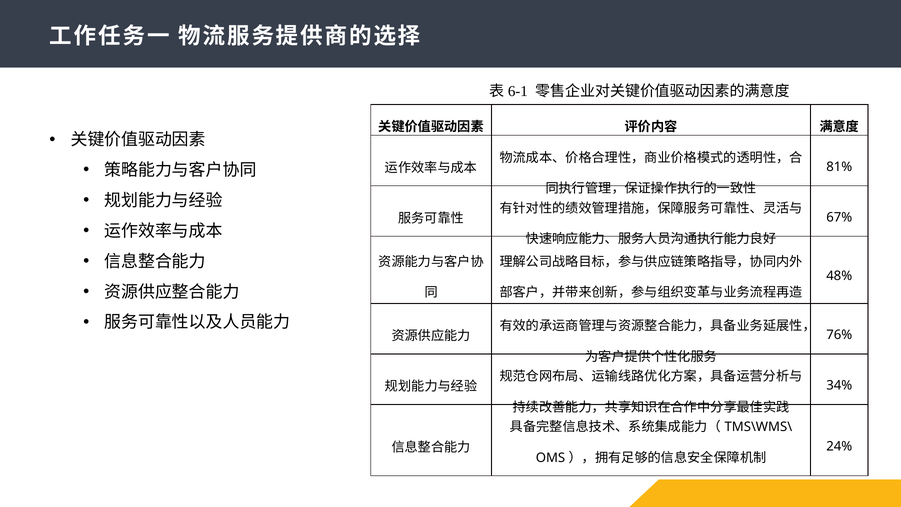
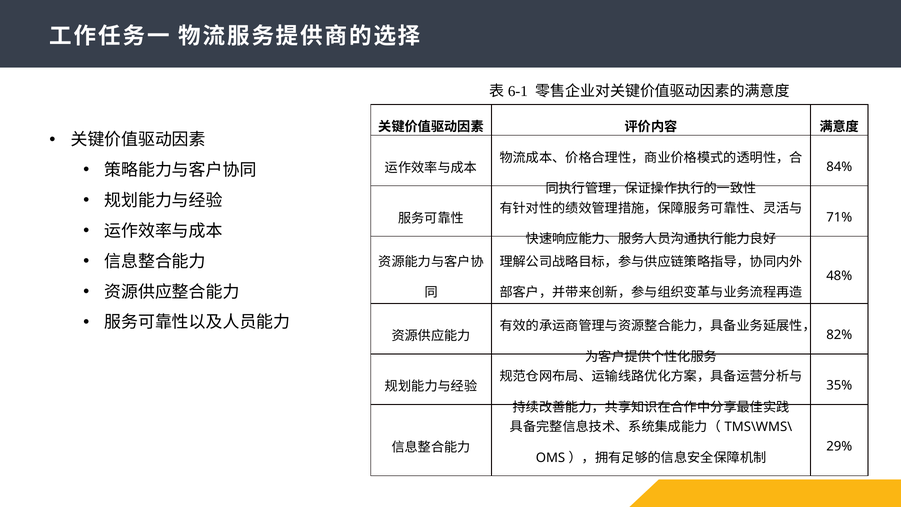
81%: 81% -> 84% (839, 167)
67%: 67% -> 71% (839, 217)
76%: 76% -> 82% (839, 335)
34%: 34% -> 35% (839, 385)
24%: 24% -> 29% (839, 446)
